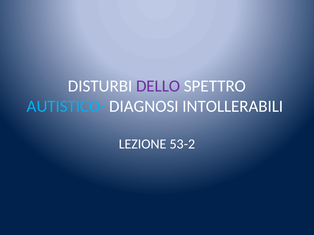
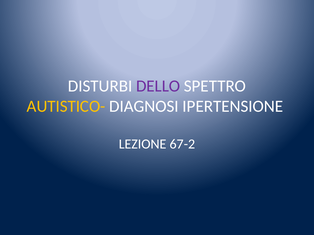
AUTISTICO- colour: light blue -> yellow (66, 107)
INTOLLERABILI: INTOLLERABILI -> IPERTENSIONE (233, 107)
53-2: 53-2 -> 67-2 (182, 144)
